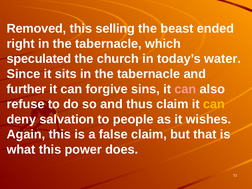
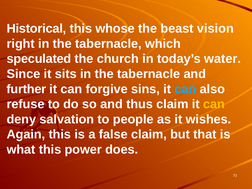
Removed: Removed -> Historical (36, 29)
selling: selling -> whose (115, 29)
ended: ended -> vision (215, 29)
can colour: pink -> light blue (185, 89)
